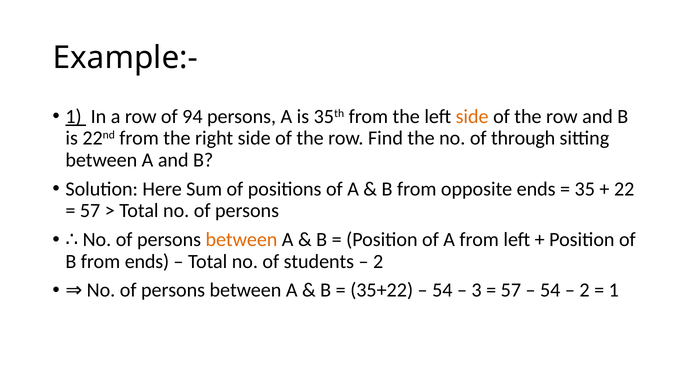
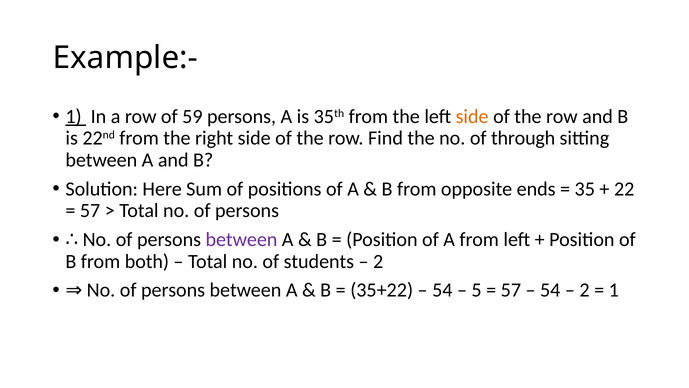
94: 94 -> 59 (192, 116)
between colour: orange -> purple (241, 239)
from ends: ends -> both (147, 261)
3: 3 -> 5 (477, 290)
